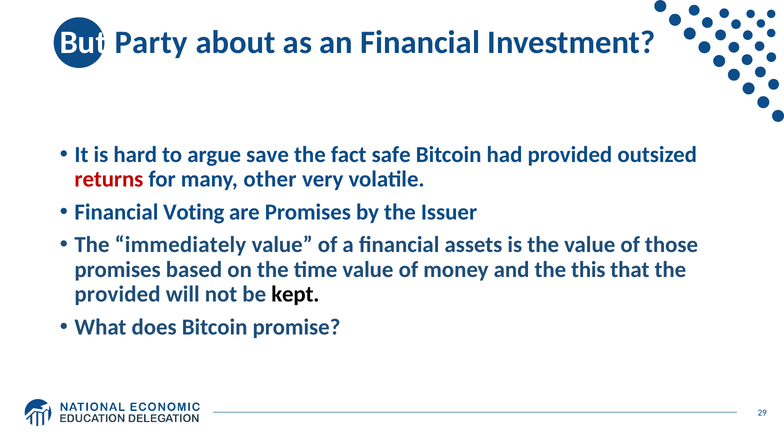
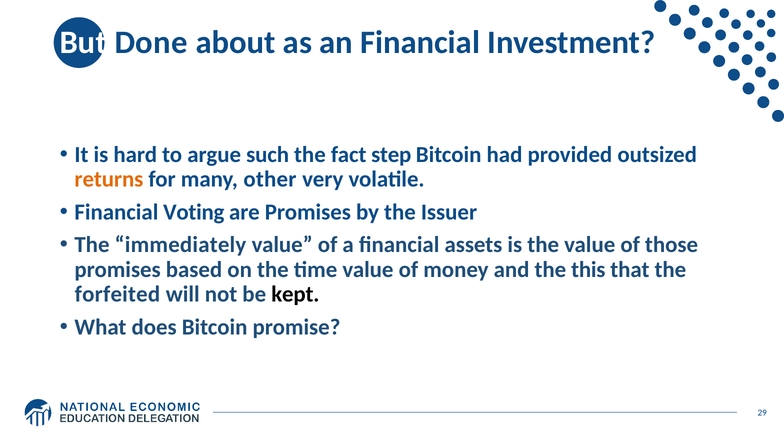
Party: Party -> Done (151, 42)
save: save -> such (268, 155)
safe: safe -> step (391, 155)
returns colour: red -> orange (109, 179)
provided: provided -> forfeited (117, 294)
